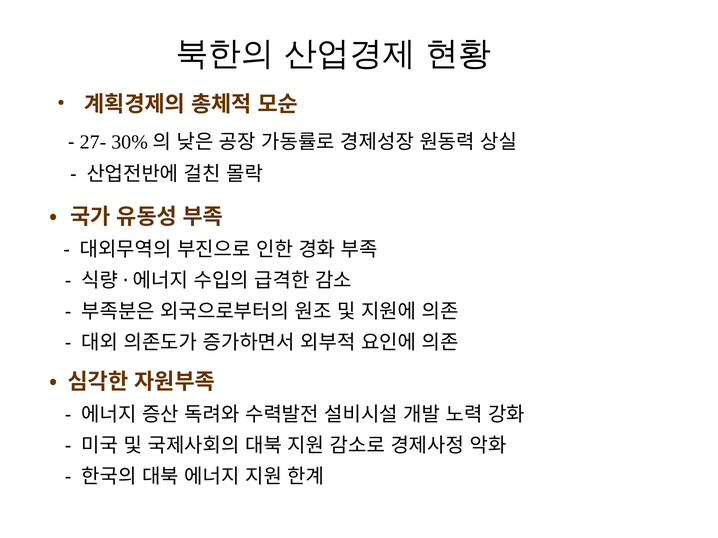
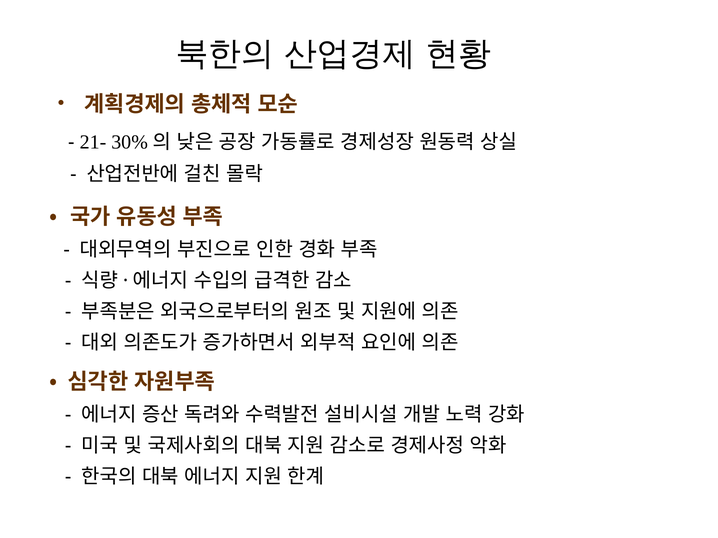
27-: 27- -> 21- (93, 142)
